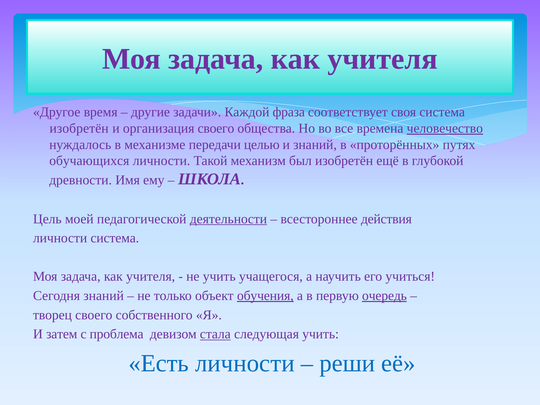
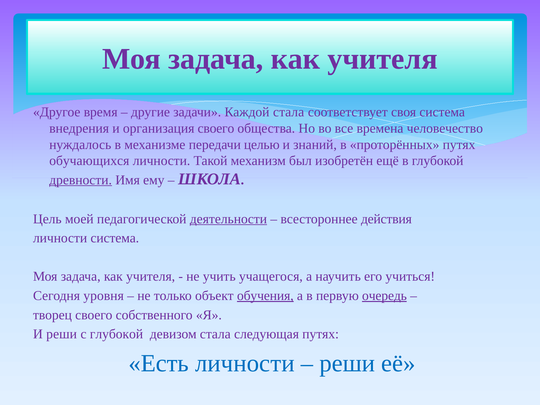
Каждой фраза: фраза -> стала (289, 112)
изобретён: изобретён -> внедрения (79, 128)
человечество underline: present -> none (445, 128)
древности underline: none -> present (81, 180)
Сегодня знаний: знаний -> уровня (104, 296)
И затем: затем -> реши (62, 334)
с проблема: проблема -> глубокой (116, 334)
стала underline: present -> none (215, 334)
следующая учить: учить -> путях (321, 334)
